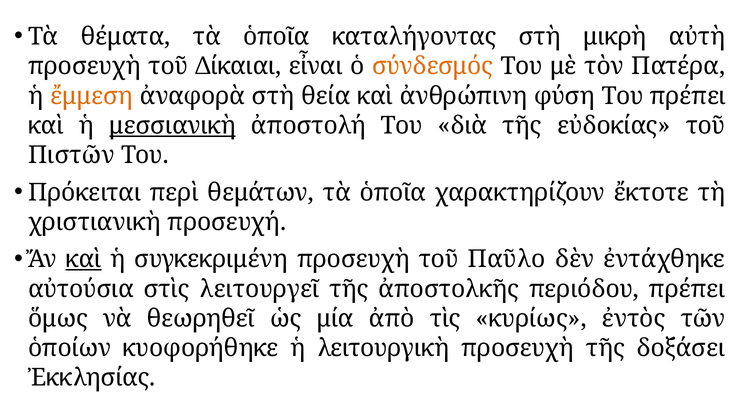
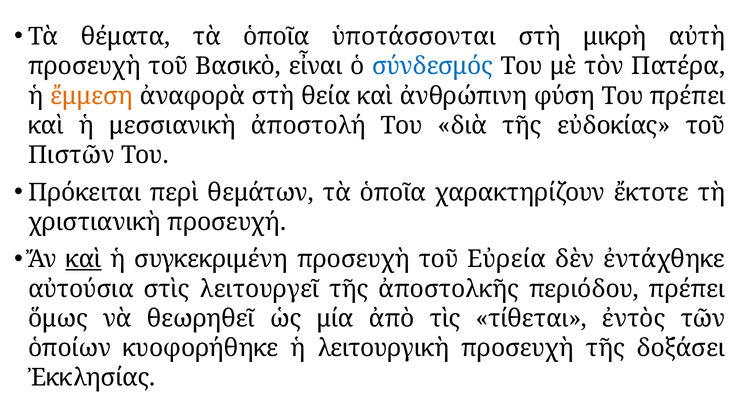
καταλήγοντας: καταλήγοντας -> ὑποτάσσονται (414, 37)
Δίκαιαι: Δίκαιαι -> Βασικὸ (238, 66)
σύνδεσμός colour: orange -> blue (433, 66)
μεσσιανικὴ underline: present -> none (173, 126)
Παῦλο: Παῦλο -> Εὐρεία (507, 260)
κυρίως: κυρίως -> τίθεται (531, 319)
